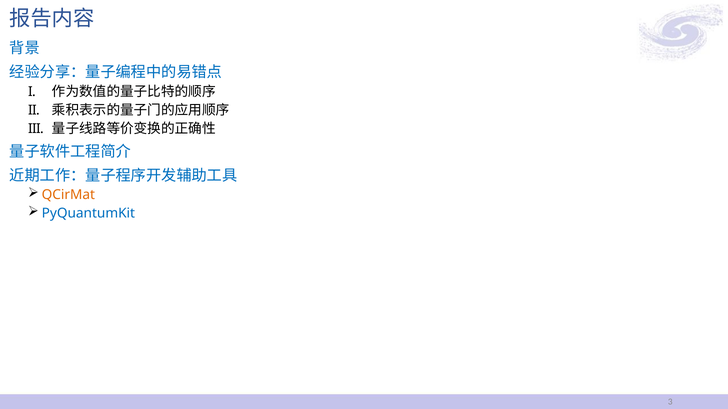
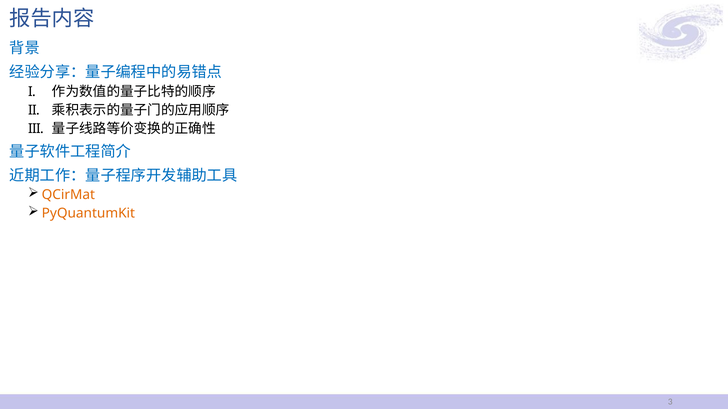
PyQuantumKit colour: blue -> orange (88, 214)
